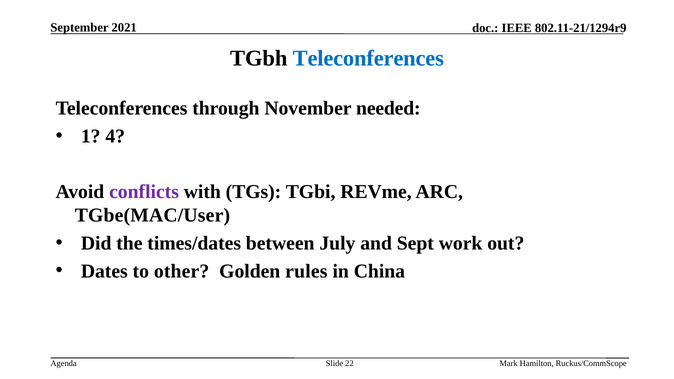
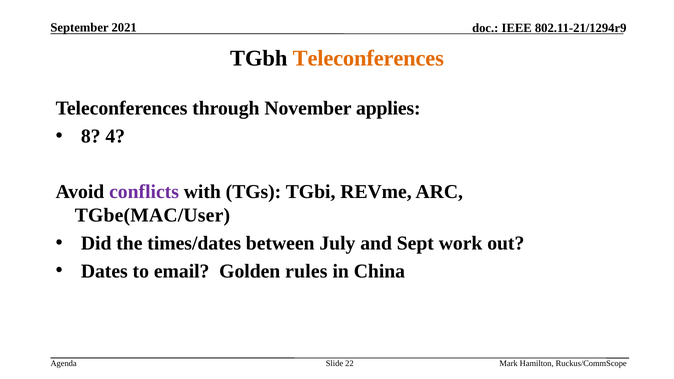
Teleconferences colour: blue -> orange (368, 58)
needed: needed -> applies (388, 108)
1: 1 -> 8 (91, 136)
other: other -> email (182, 271)
